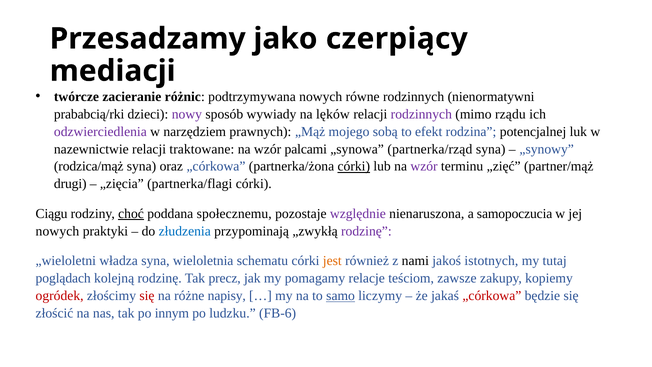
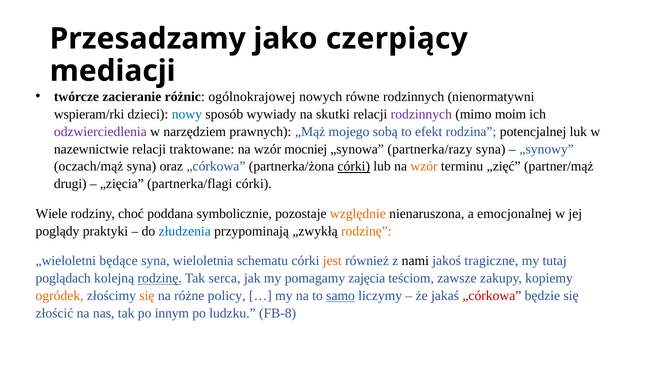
podtrzymywana: podtrzymywana -> ogólnokrajowej (252, 97)
prababcią/rki: prababcią/rki -> wspieram/rki (89, 114)
nowy colour: purple -> blue (187, 114)
lęków: lęków -> skutki (333, 114)
rządu: rządu -> moim (511, 114)
palcami: palcami -> mocniej (306, 149)
partnerka/rząd: partnerka/rząd -> partnerka/razy (430, 149)
rodzica/mąż: rodzica/mąż -> oczach/mąż (89, 166)
wzór colour: purple -> orange (424, 166)
Ciągu: Ciągu -> Wiele (52, 214)
choć underline: present -> none (131, 214)
społecznemu: społecznemu -> symbolicznie (234, 214)
względnie colour: purple -> orange (358, 214)
samopoczucia: samopoczucia -> emocjonalnej (514, 214)
nowych: nowych -> poglądy (58, 231)
rodzinę colour: purple -> orange (366, 231)
władza: władza -> będące (119, 261)
istotnych: istotnych -> tragiczne (491, 261)
rodzinę underline: none -> present (160, 278)
precz: precz -> serca (224, 278)
relacje: relacje -> zajęcia (367, 278)
ogródek colour: red -> orange (60, 296)
się colour: red -> orange (147, 296)
napisy: napisy -> policy (227, 296)
FB-6: FB-6 -> FB-8 (278, 313)
